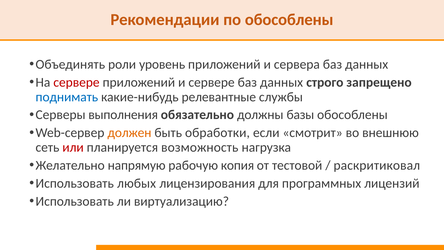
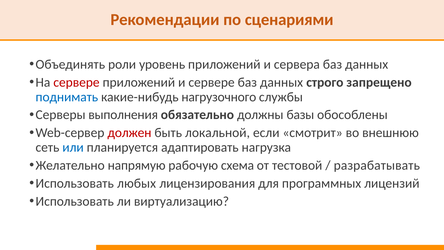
по обособлены: обособлены -> сценариями (289, 19)
релевантные: релевантные -> нагрузочного (219, 97)
должен colour: orange -> red (129, 133)
обработки: обработки -> локальной (217, 133)
или colour: red -> blue (73, 147)
возможность: возможность -> адаптировать (200, 147)
копия: копия -> схема (238, 165)
раскритиковал: раскритиковал -> разрабатывать (377, 165)
